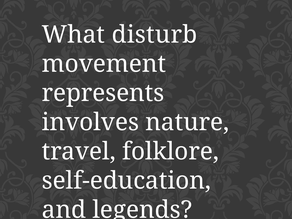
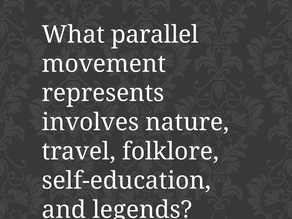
disturb: disturb -> parallel (155, 35)
